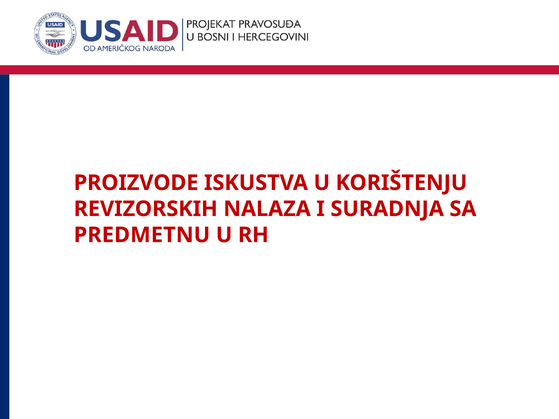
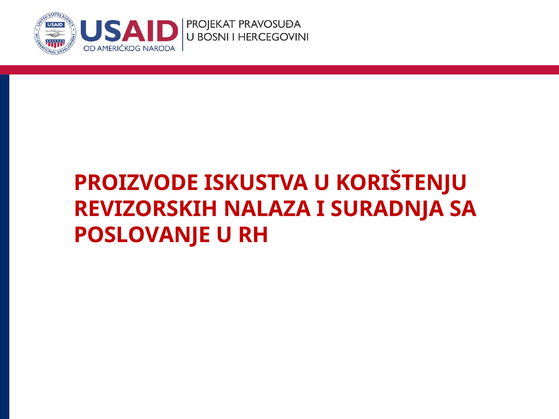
PREDMETNU: PREDMETNU -> POSLOVANJE (142, 235)
